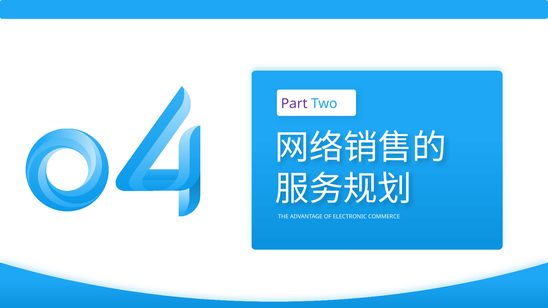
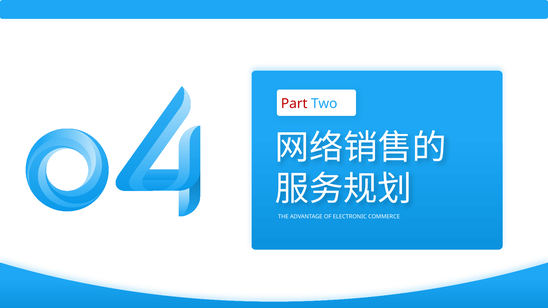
Part colour: purple -> red (294, 104)
